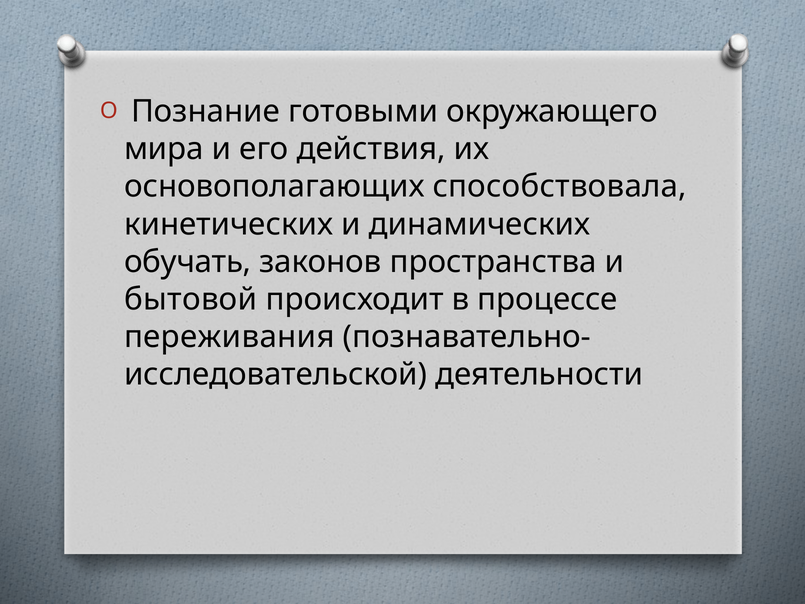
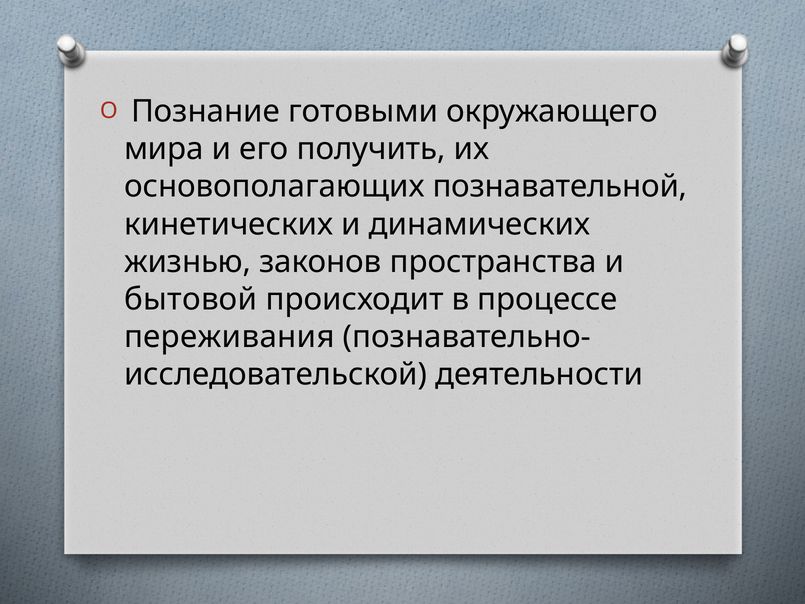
действия: действия -> получить (371, 149)
способствовала: способствовала -> познавательной (560, 187)
обучать: обучать -> жизнью (188, 262)
